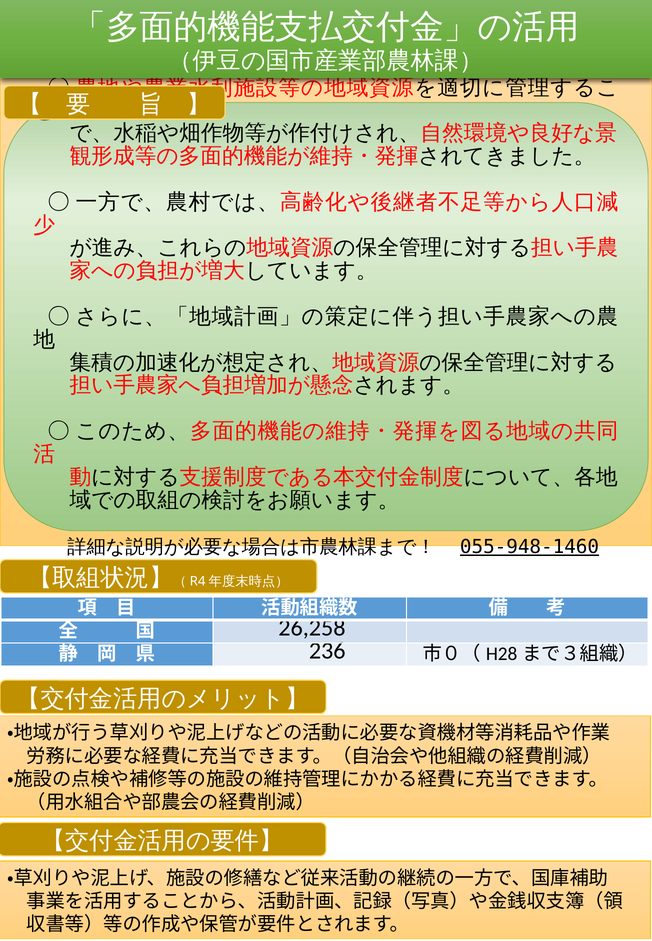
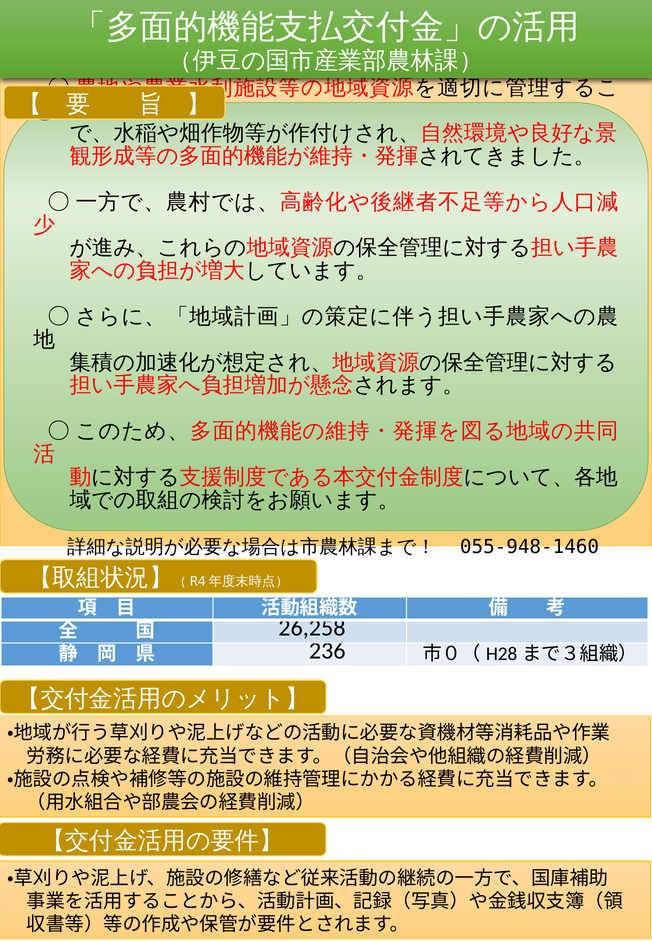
055-948-1460 underline: present -> none (530, 547)
